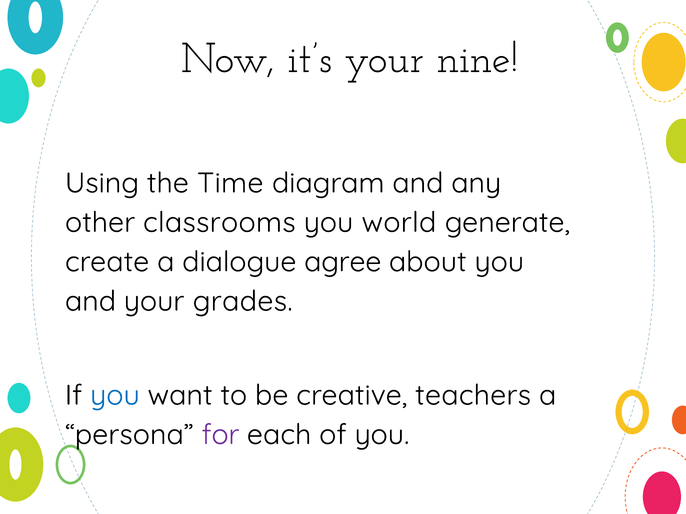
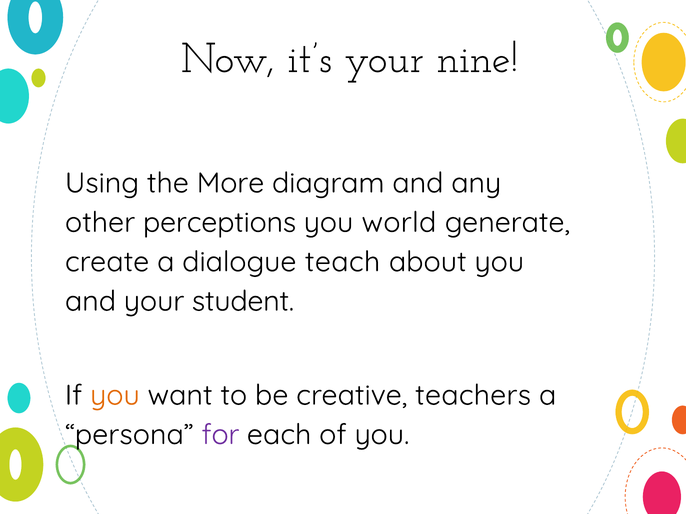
Time: Time -> More (231, 183)
classrooms: classrooms -> perceptions (220, 223)
agree: agree -> teach (343, 262)
grades: grades -> student (243, 302)
you colour: blue -> orange (115, 396)
